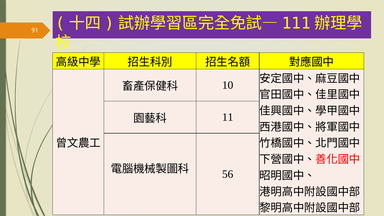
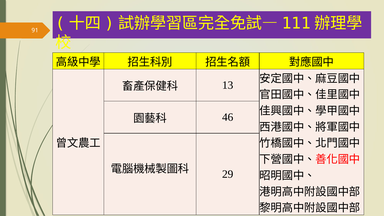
10: 10 -> 13 (228, 85)
11: 11 -> 46 (228, 117)
56: 56 -> 29 (228, 174)
